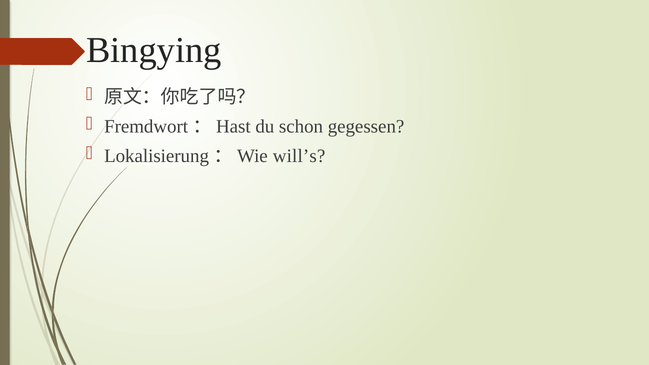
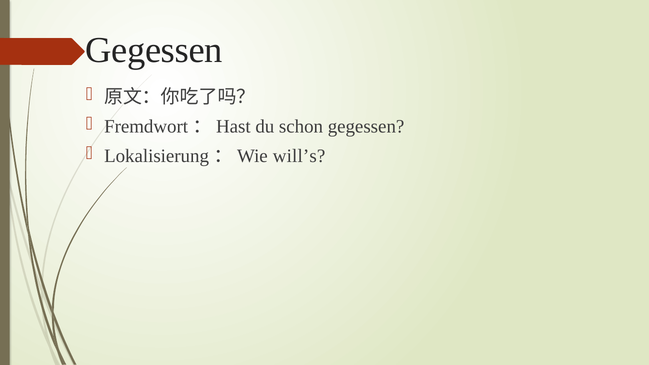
Bingying: Bingying -> Gegessen (154, 50)
